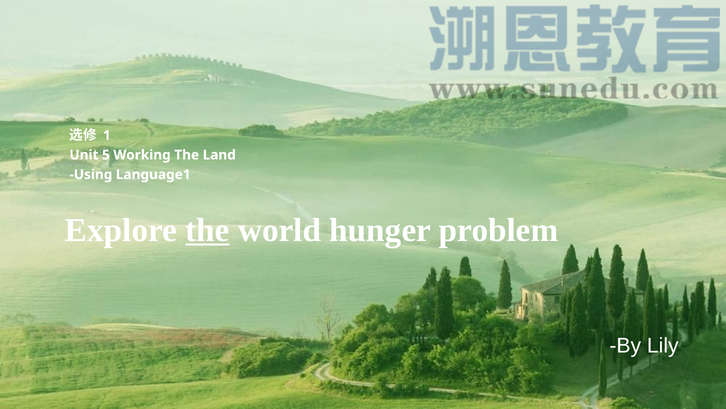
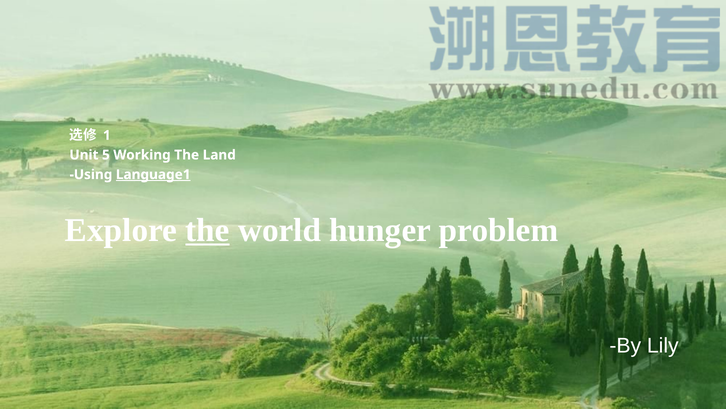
Language1 underline: none -> present (153, 174)
